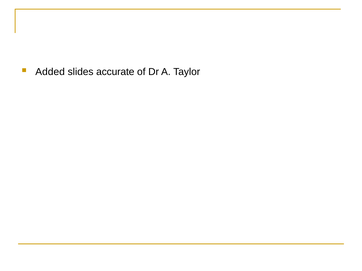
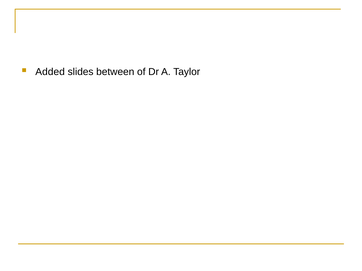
accurate: accurate -> between (115, 72)
